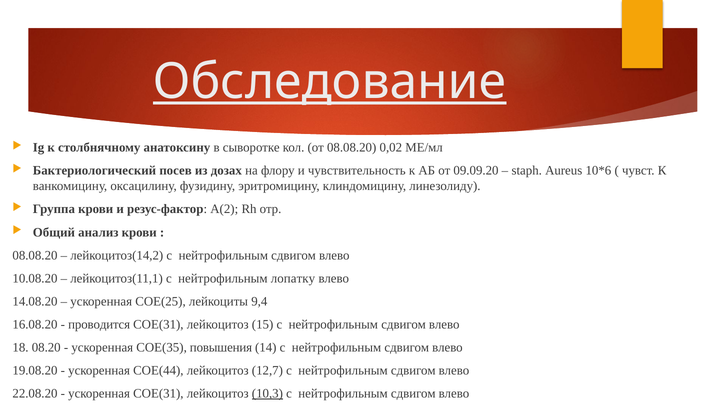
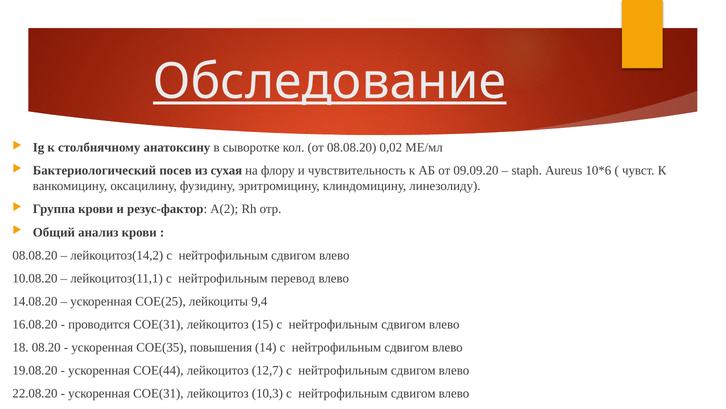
дозах: дозах -> сухая (226, 170)
лопатку: лопатку -> перевод (293, 278)
10,3 underline: present -> none (267, 393)
